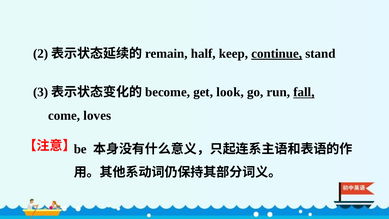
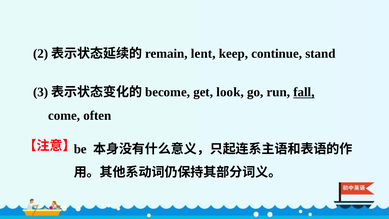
half: half -> lent (203, 54)
continue underline: present -> none (277, 54)
loves: loves -> often (97, 115)
